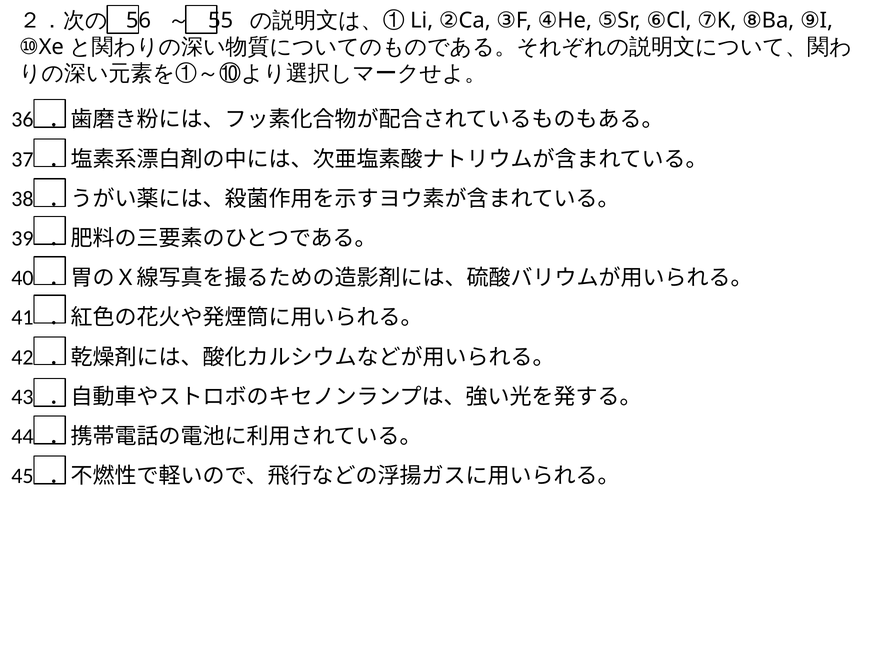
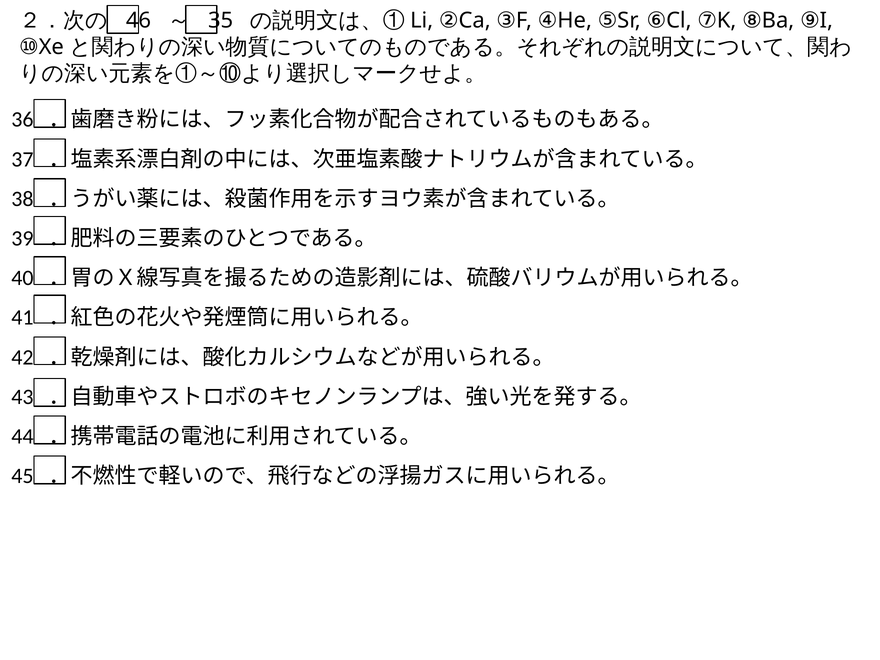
56: 56 -> 46 (138, 21)
55: 55 -> 35 (221, 21)
